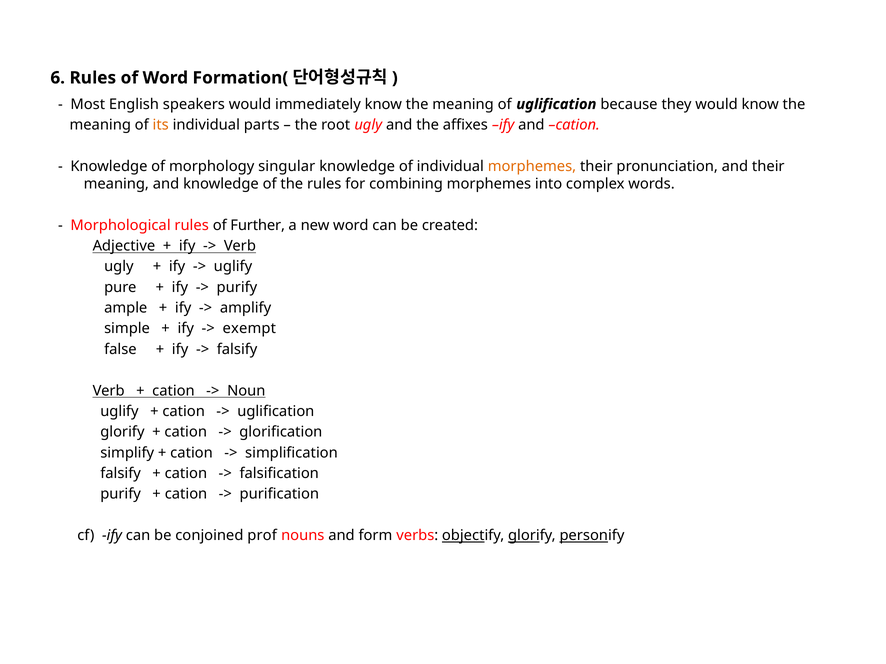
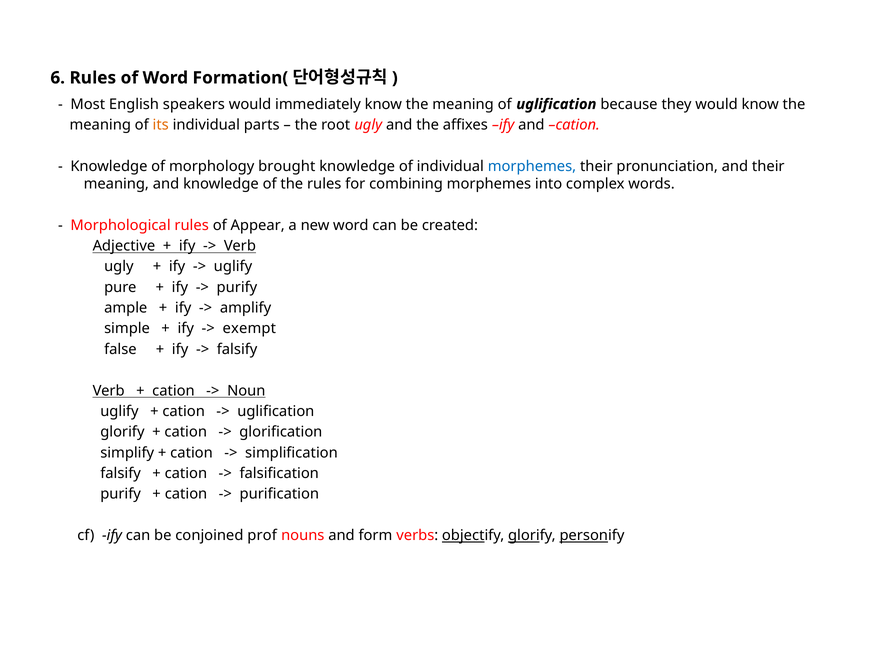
singular: singular -> brought (287, 166)
morphemes colour: orange -> blue (532, 166)
Further: Further -> Appear (258, 225)
